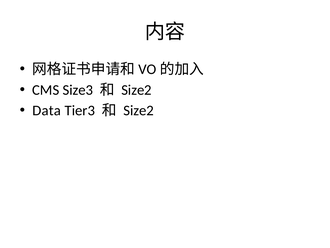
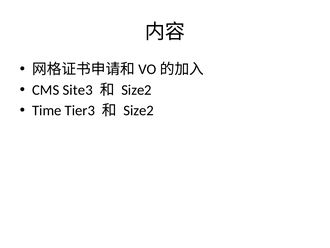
Size3: Size3 -> Site3 (78, 90)
Data: Data -> Time (47, 110)
